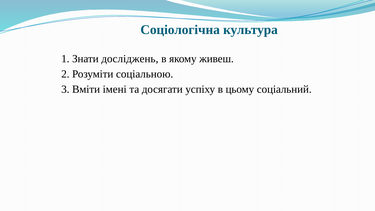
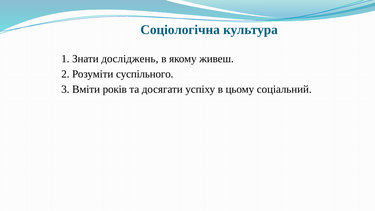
соціальною: соціальною -> суспільного (145, 74)
імені: імені -> років (115, 89)
